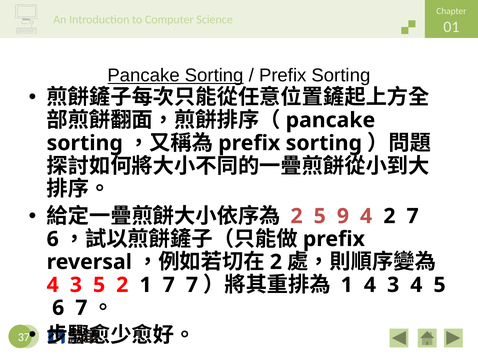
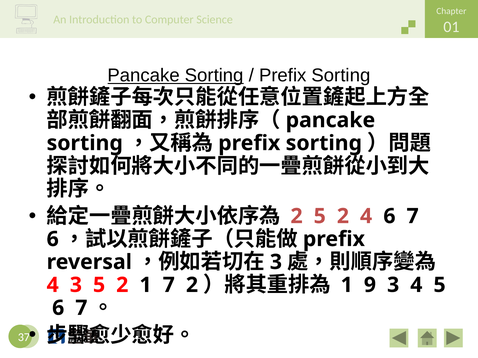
2 5 9: 9 -> 2 (343, 216)
4 2: 2 -> 6 (389, 216)
2: 2 -> 3 (276, 262)
7 7: 7 -> 2 (192, 285)
1 4: 4 -> 9 (370, 285)
